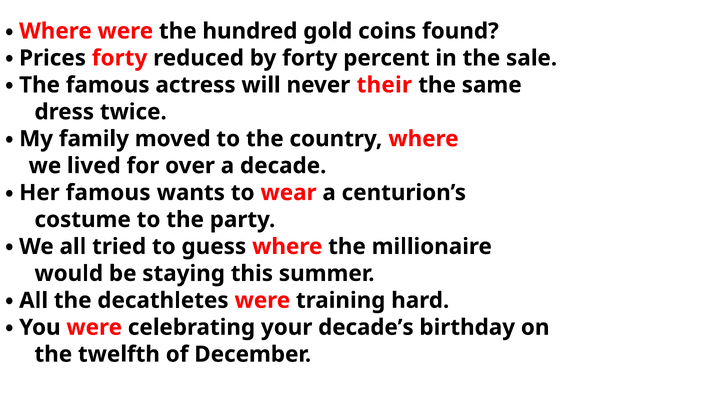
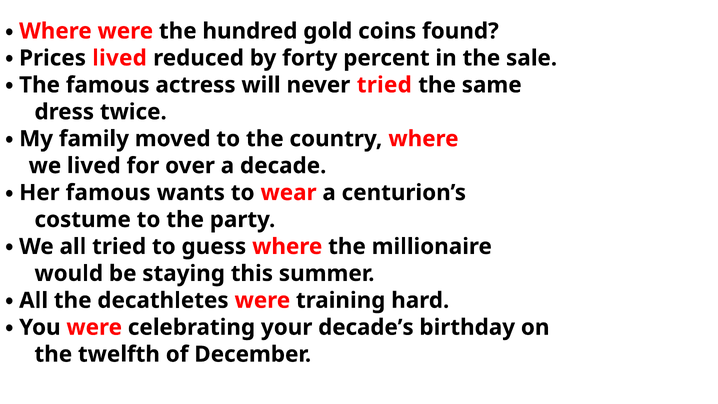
forty: forty -> lived (119, 58)
never their: their -> tried (384, 85)
